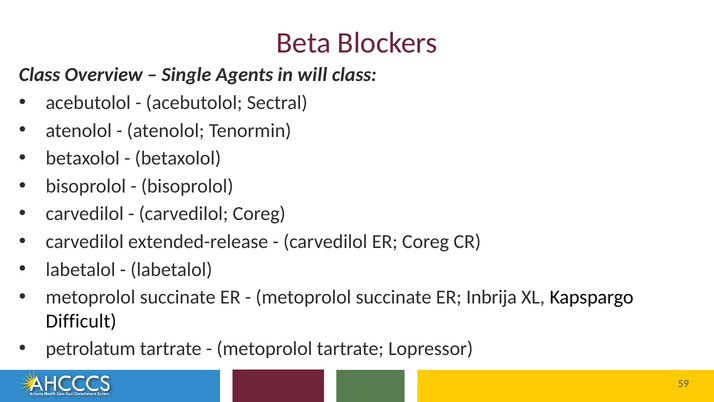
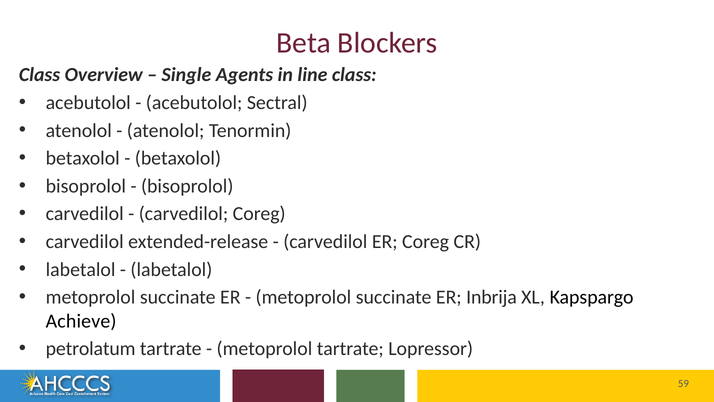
will: will -> line (312, 75)
Difficult: Difficult -> Achieve (81, 321)
